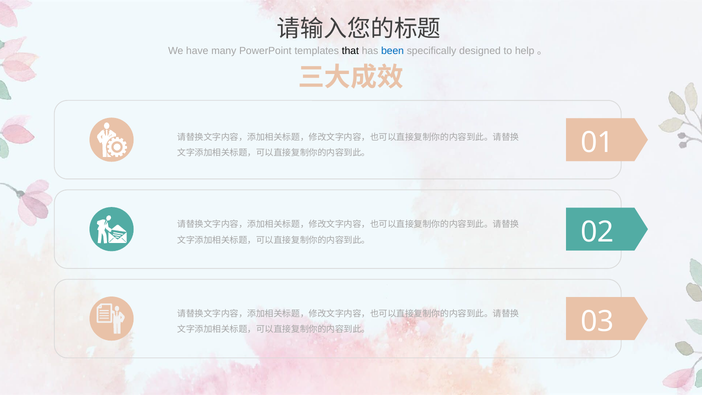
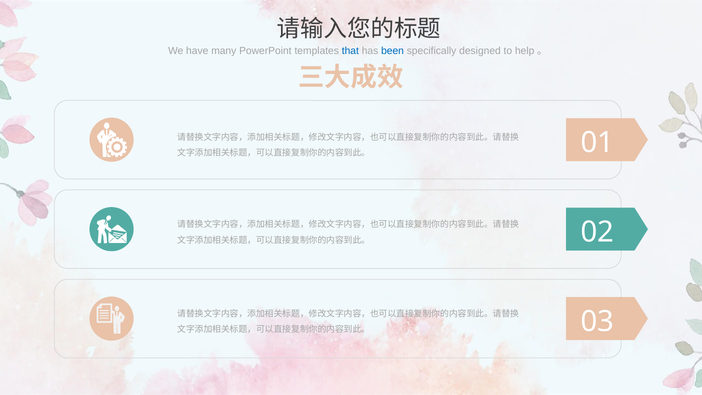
that colour: black -> blue (350, 51)
